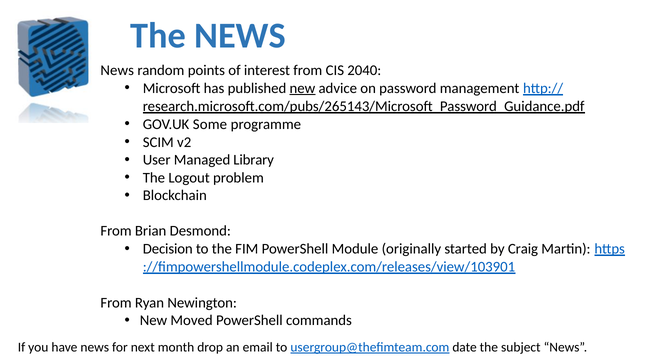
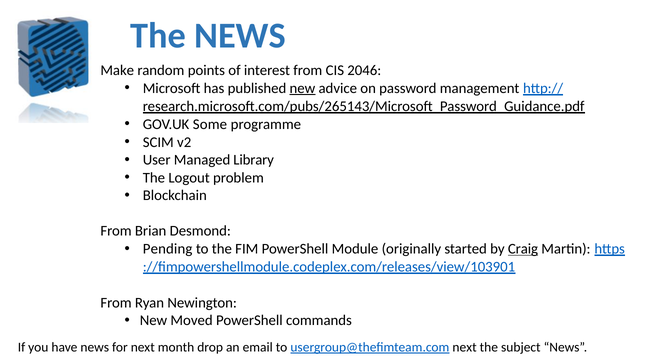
News: News -> Make (117, 70)
2040: 2040 -> 2046 (364, 70)
Decision: Decision -> Pending (168, 248)
Craig underline: none -> present (523, 248)
usergroup@thefimteam.com date: date -> next (465, 347)
